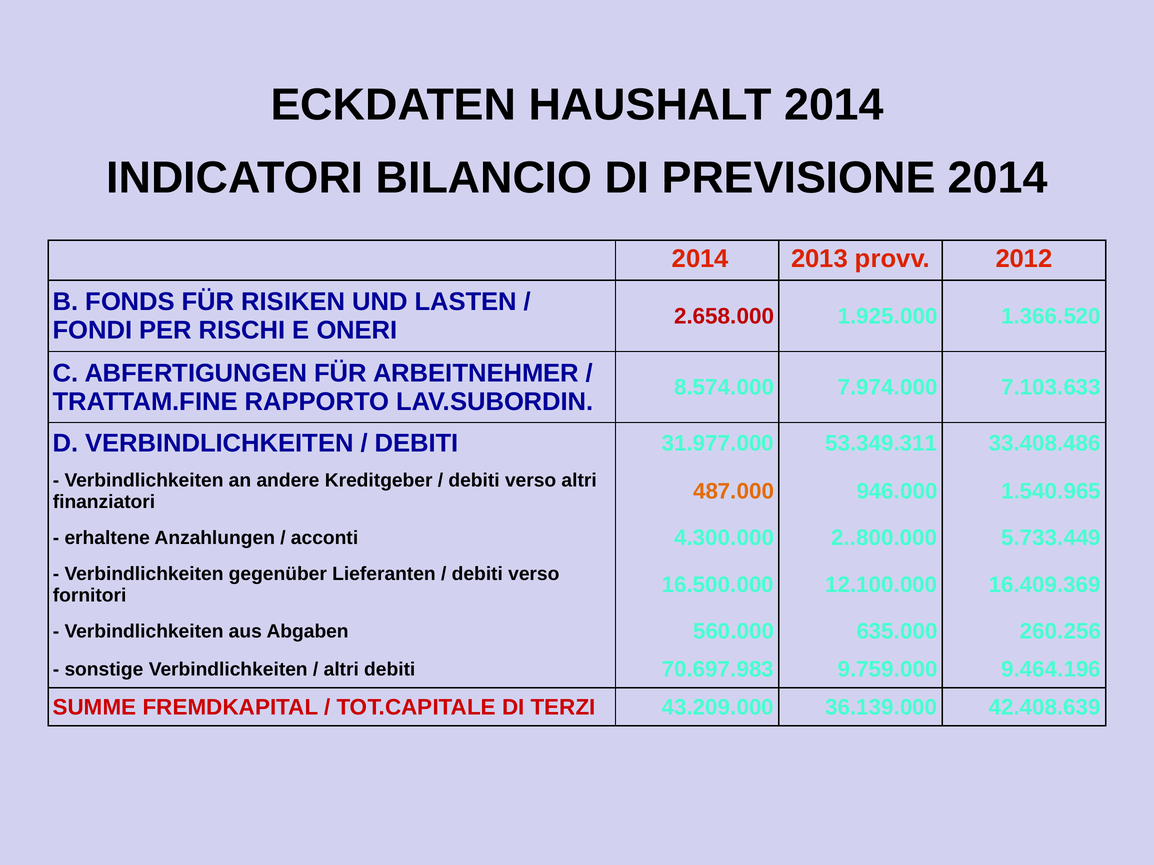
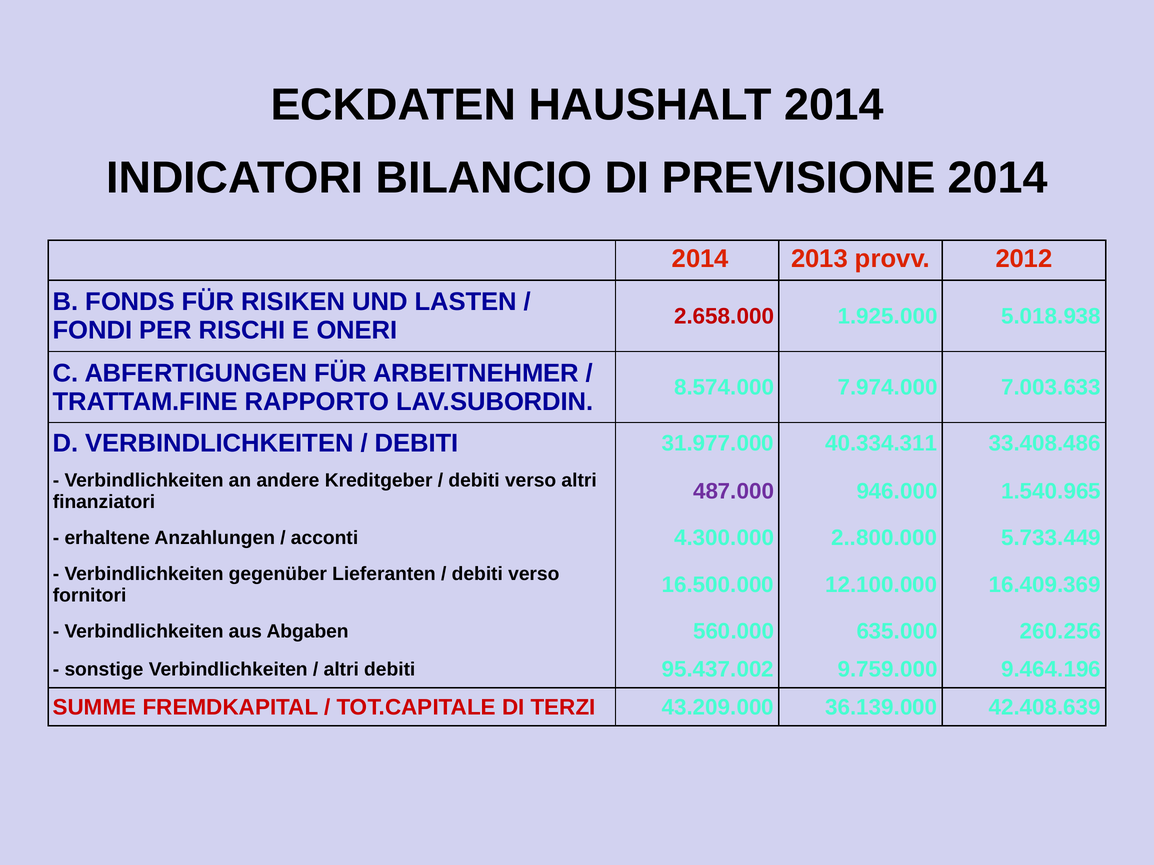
1.366.520: 1.366.520 -> 5.018.938 (1051, 316)
7.103.633: 7.103.633 -> 7.003.633 (1051, 388)
53.349.311: 53.349.311 -> 40.334.311 (881, 443)
487.000 colour: orange -> purple (734, 491)
70.697.983: 70.697.983 -> 95.437.002 (718, 670)
